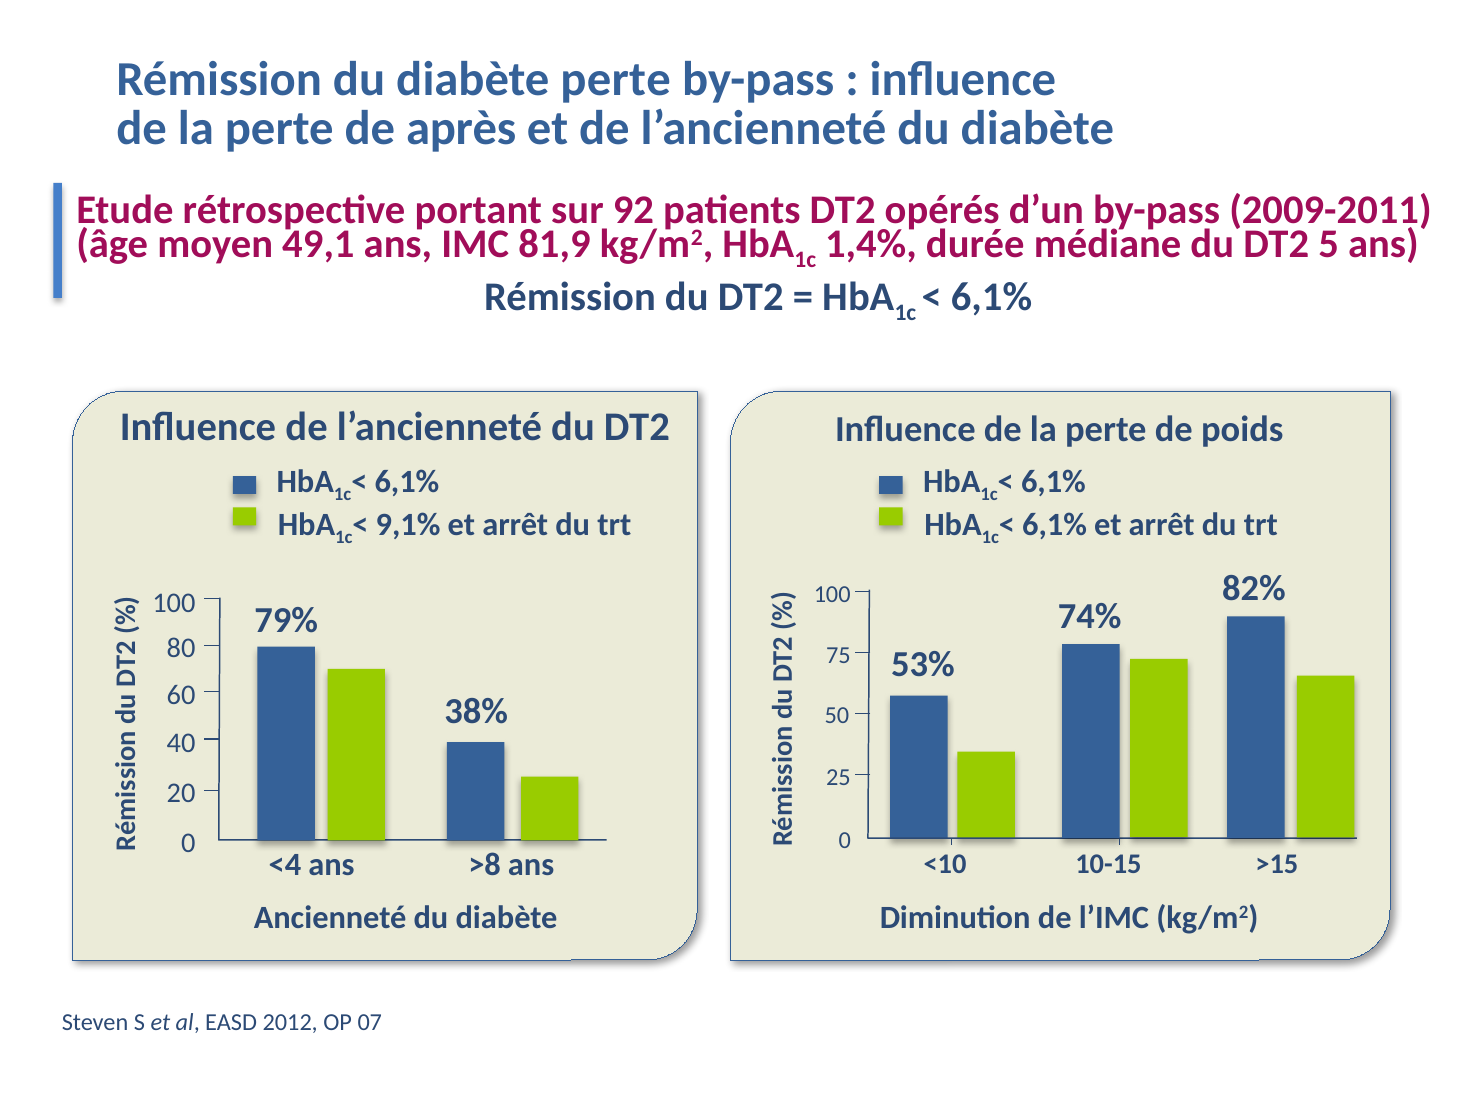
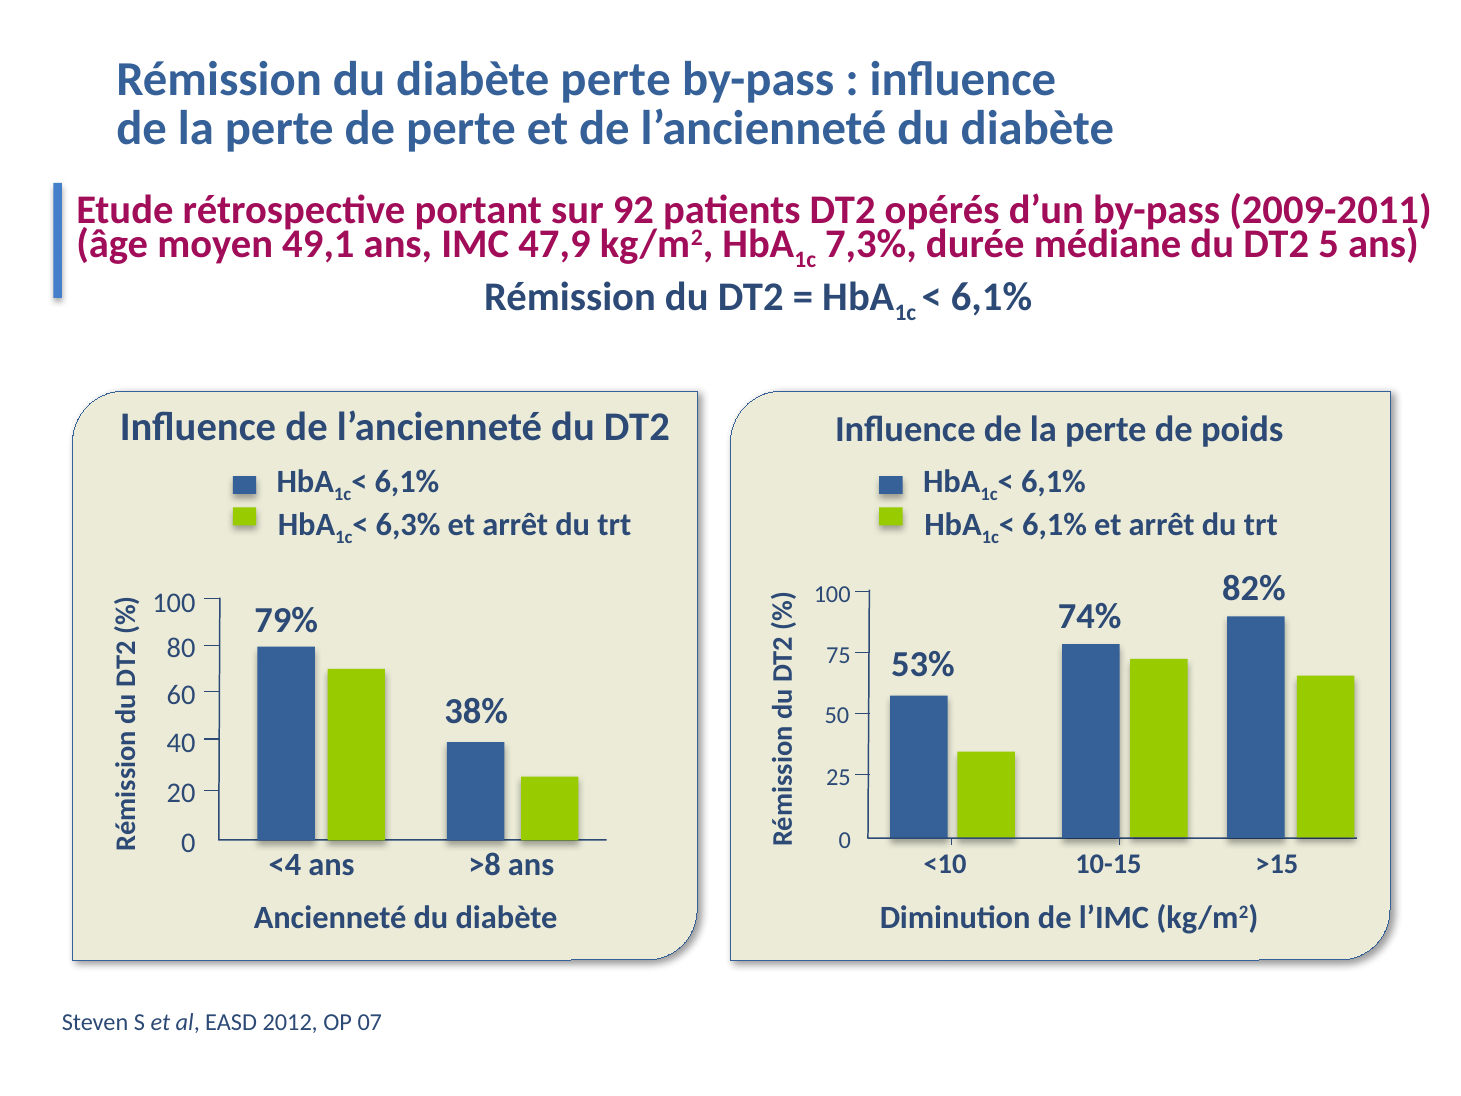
de après: après -> perte (461, 128)
81,9: 81,9 -> 47,9 (554, 244)
1,4%: 1,4% -> 7,3% (871, 244)
9,1%: 9,1% -> 6,3% (408, 524)
